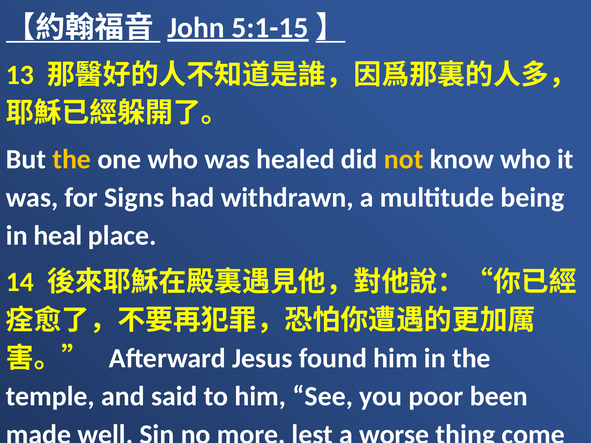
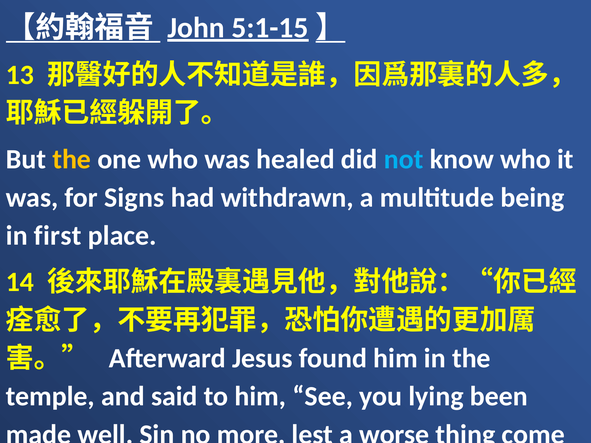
not colour: yellow -> light blue (404, 159)
heal: heal -> first (58, 236)
poor: poor -> lying (436, 397)
